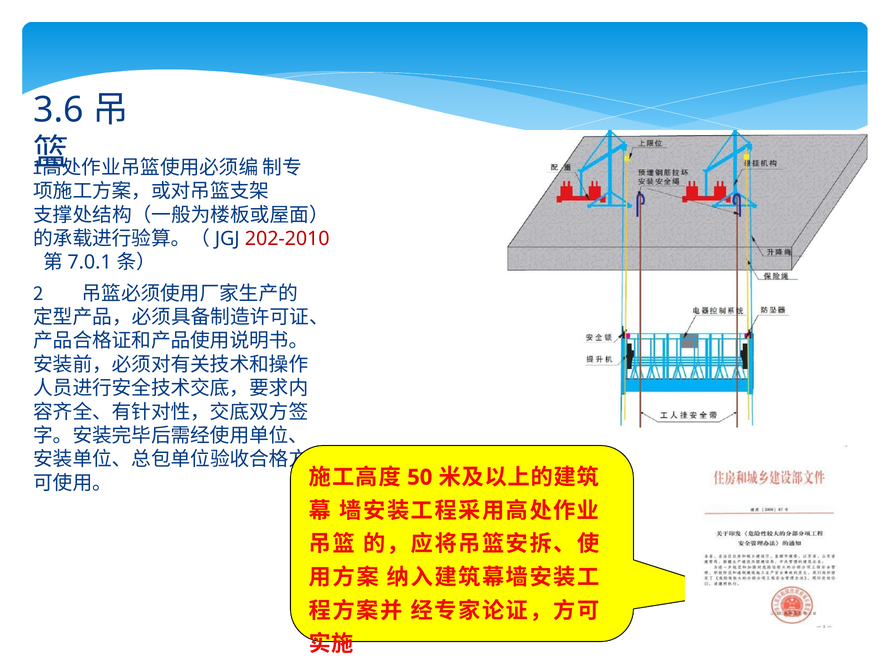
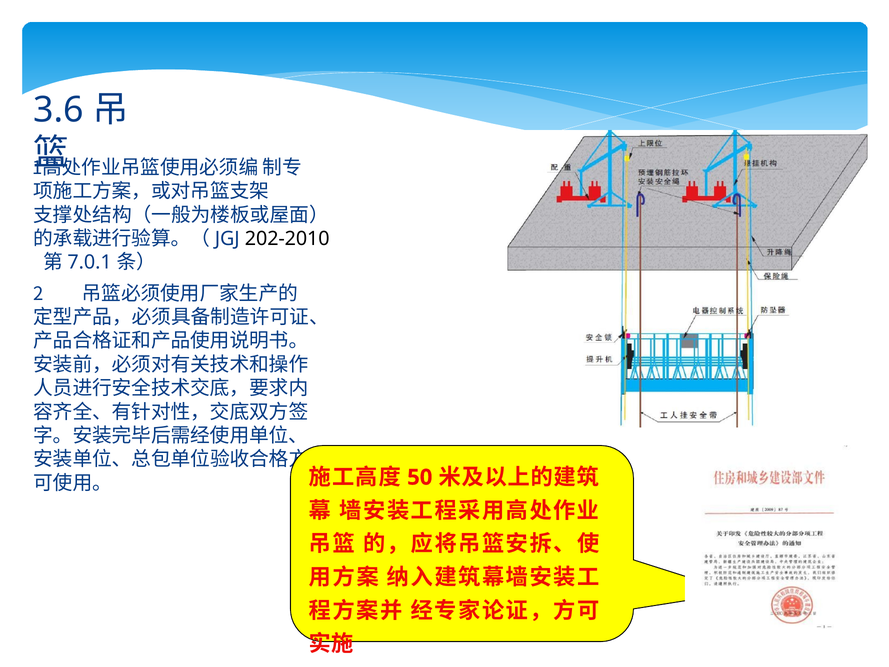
202-2010 colour: red -> black (287, 239)
